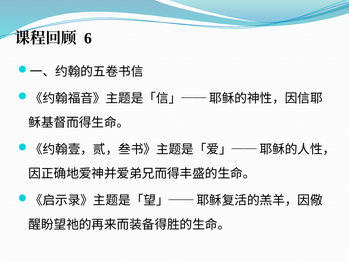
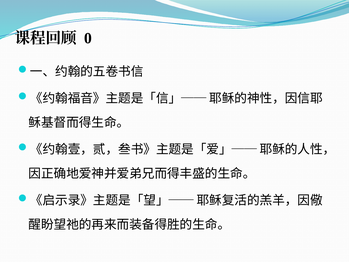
6: 6 -> 0 (88, 38)
